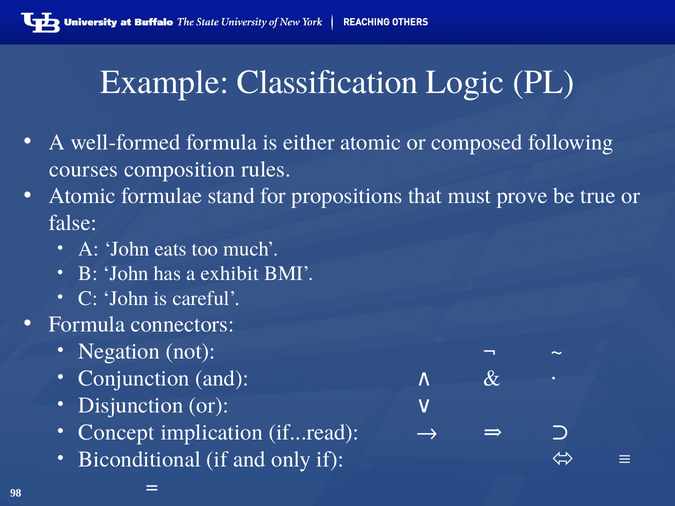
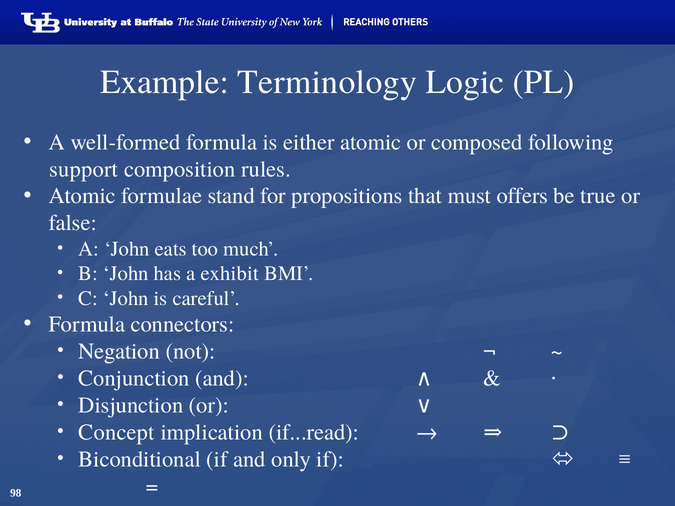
Classification: Classification -> Terminology (327, 82)
courses: courses -> support (84, 169)
prove: prove -> offers (522, 196)
